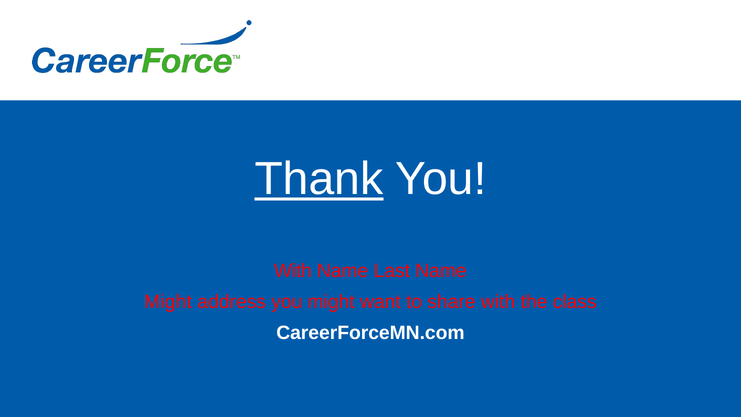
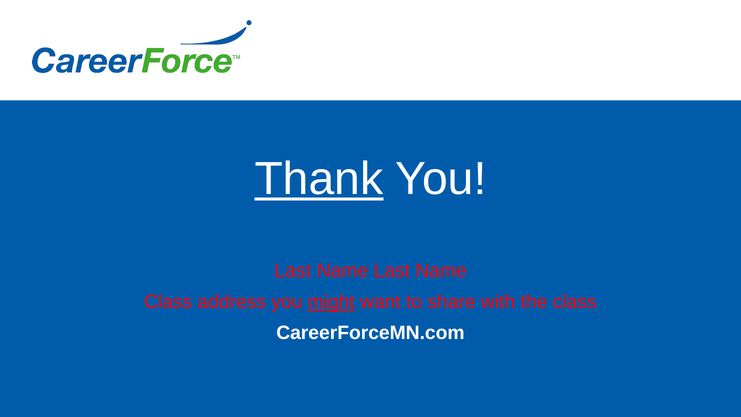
With: With -> Last (293, 271)
Might: Might -> Class (168, 302)
might underline: none -> present (331, 302)
